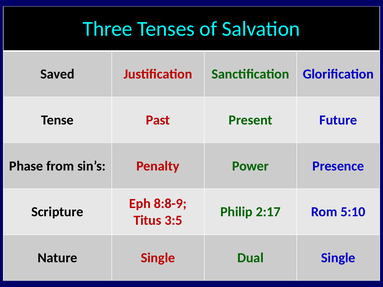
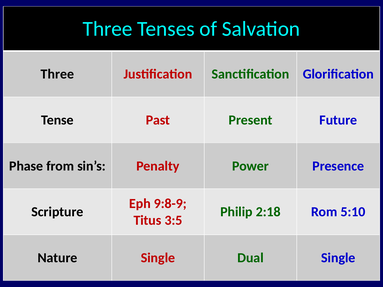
Saved: Saved -> Three (57, 74)
8:8-9: 8:8-9 -> 9:8-9 (170, 204)
2:17: 2:17 -> 2:18 (268, 212)
